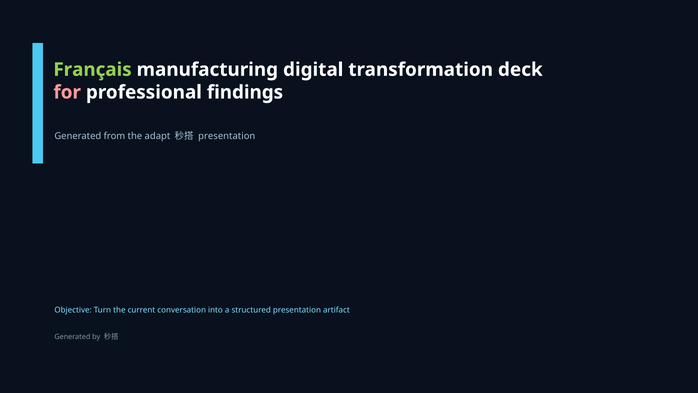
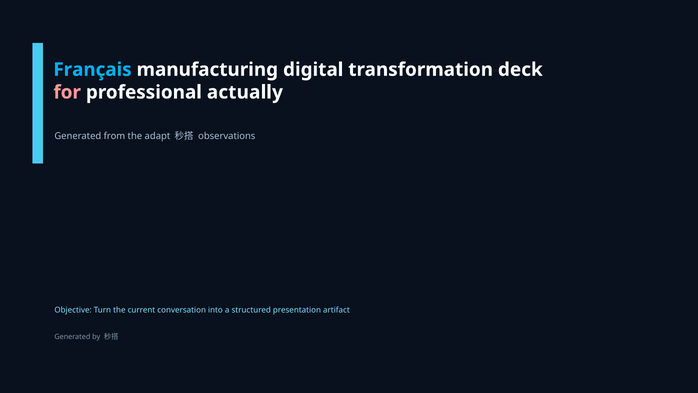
Français colour: light green -> light blue (93, 70)
findings: findings -> actually (245, 92)
presentation: presentation -> observations (227, 136)
